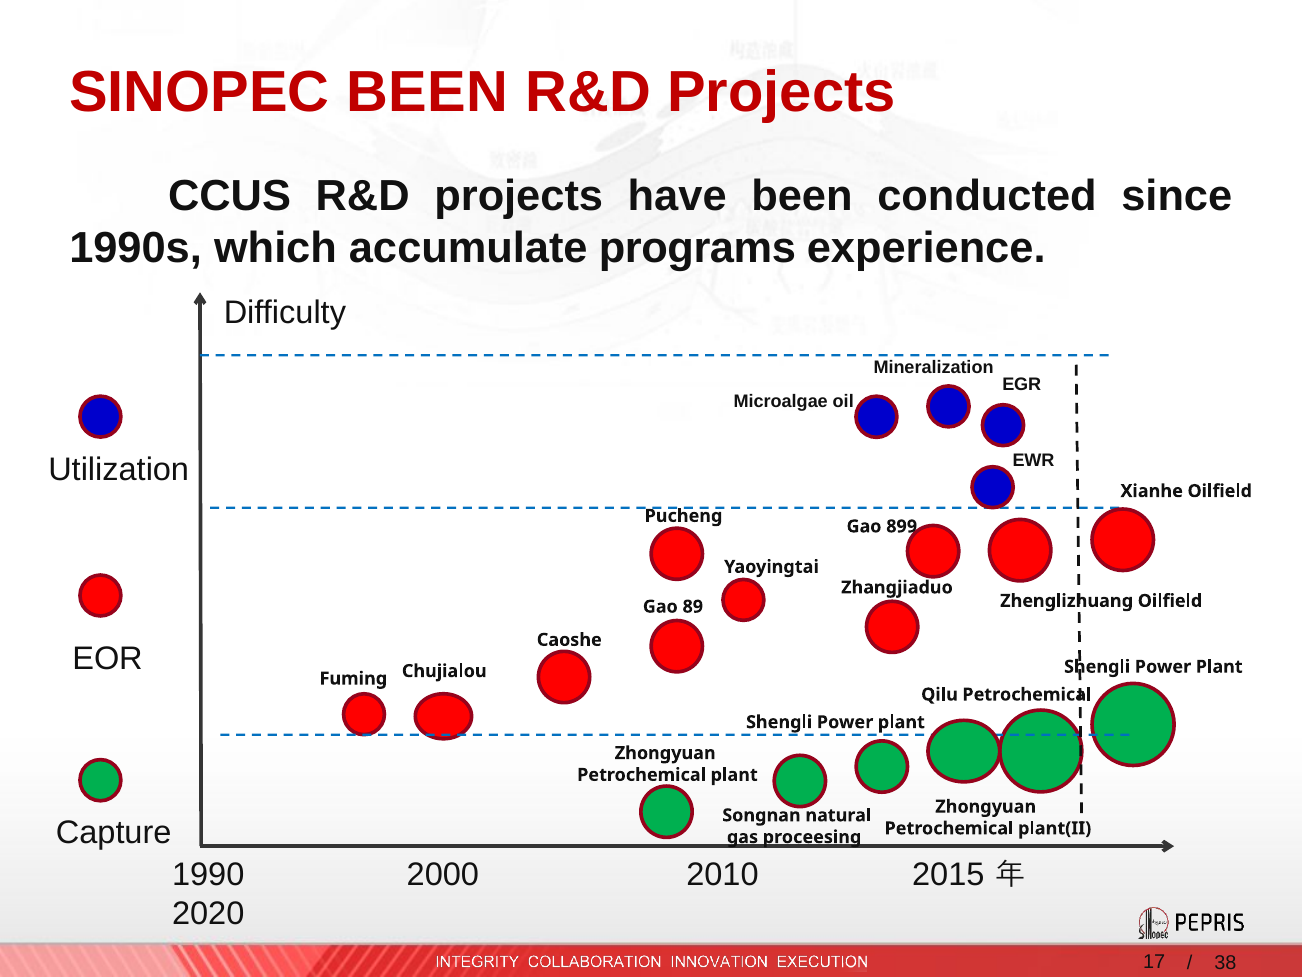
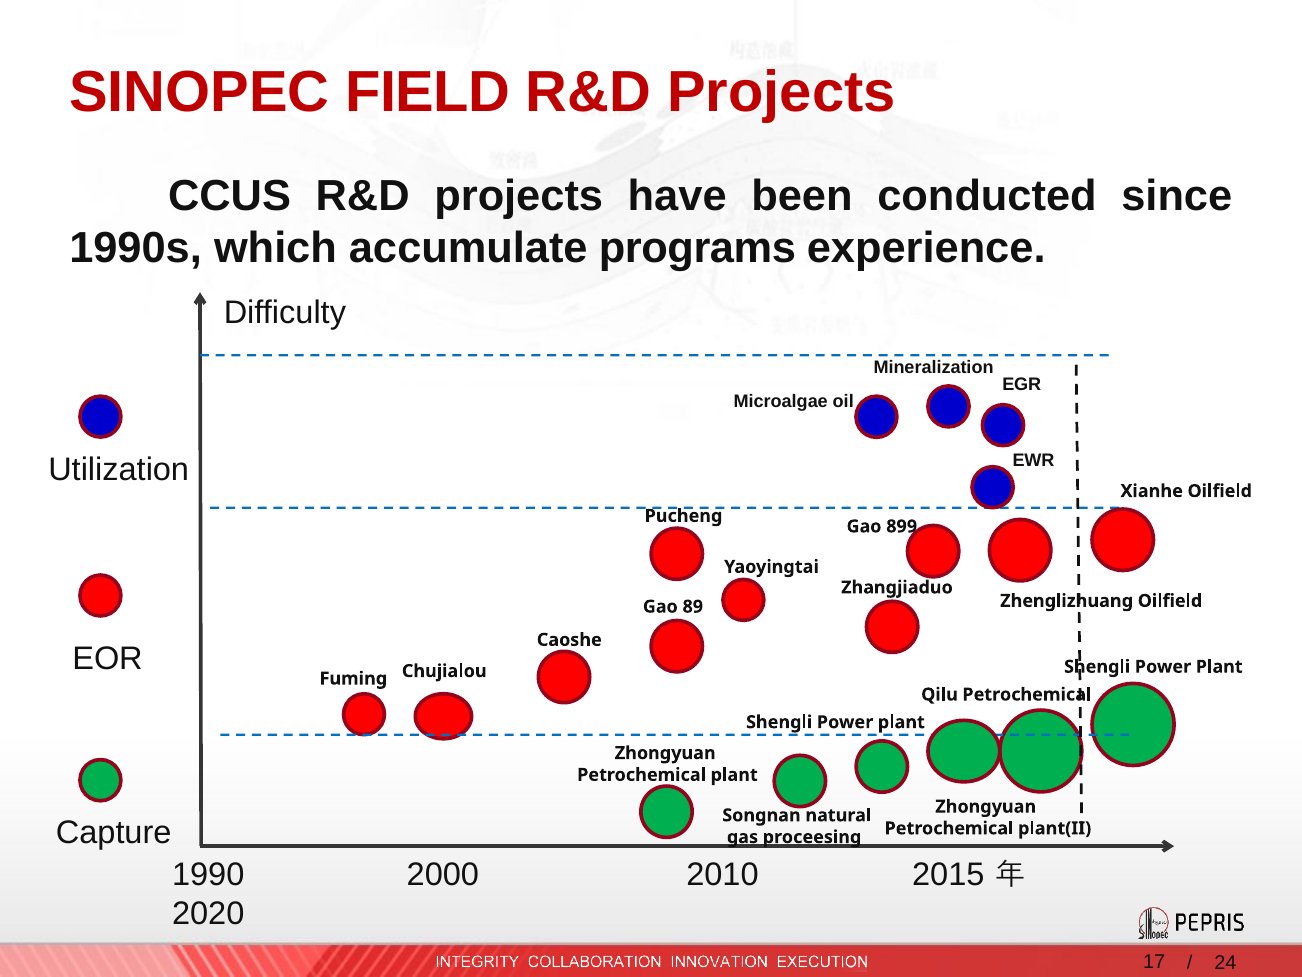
SINOPEC BEEN: BEEN -> FIELD (428, 92)
38: 38 -> 24 (1225, 962)
